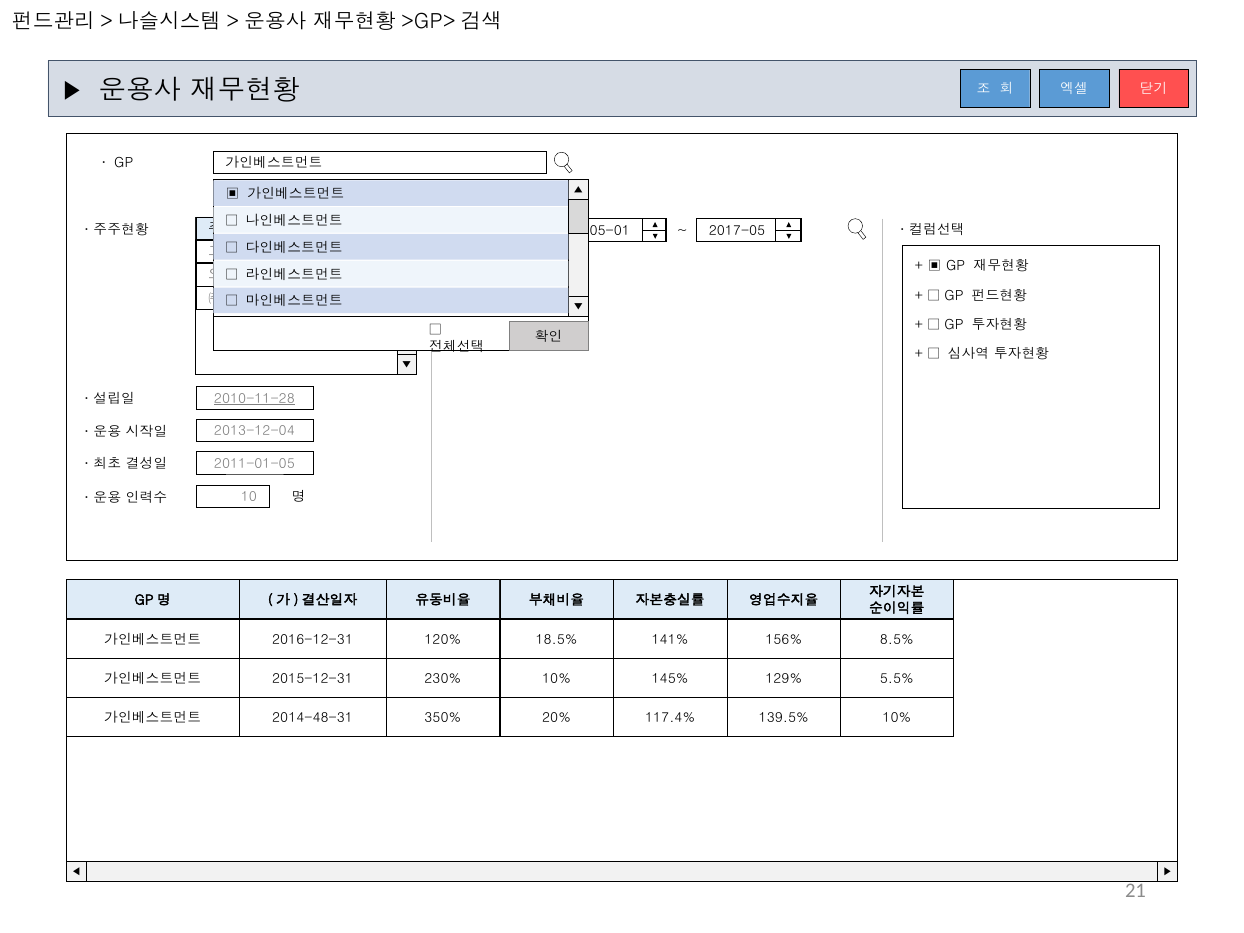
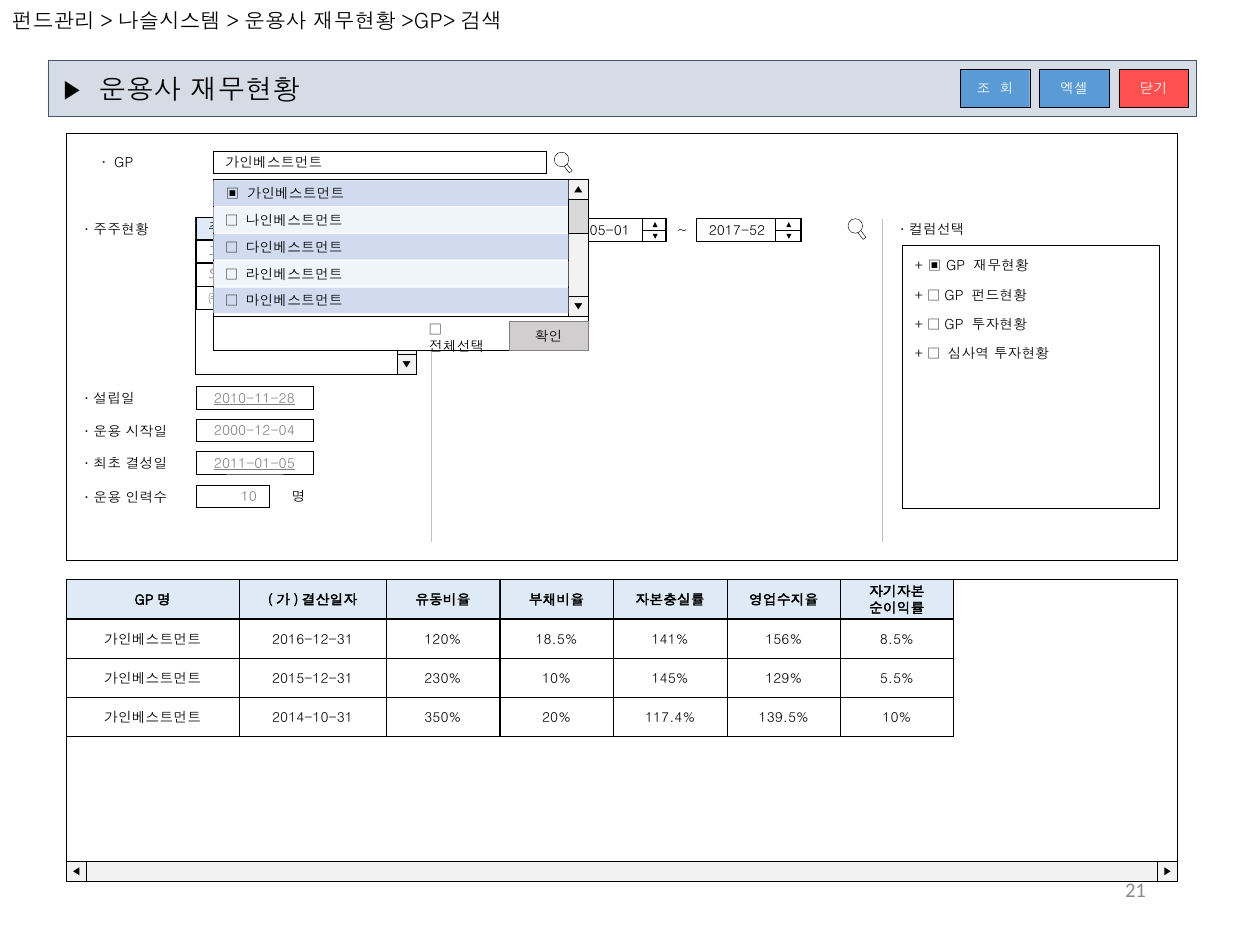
2017-05: 2017-05 -> 2017-52 (737, 231)
2013-12-04: 2013-12-04 -> 2000-12-04 (254, 431)
2011-01-05 underline: none -> present (254, 464)
2014-48-31: 2014-48-31 -> 2014-10-31 (313, 718)
